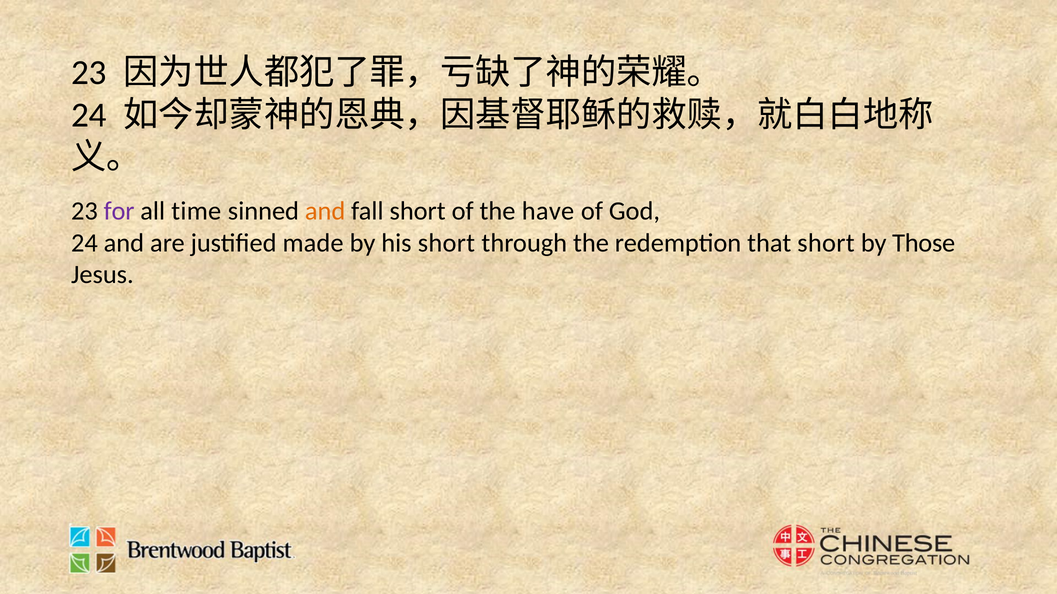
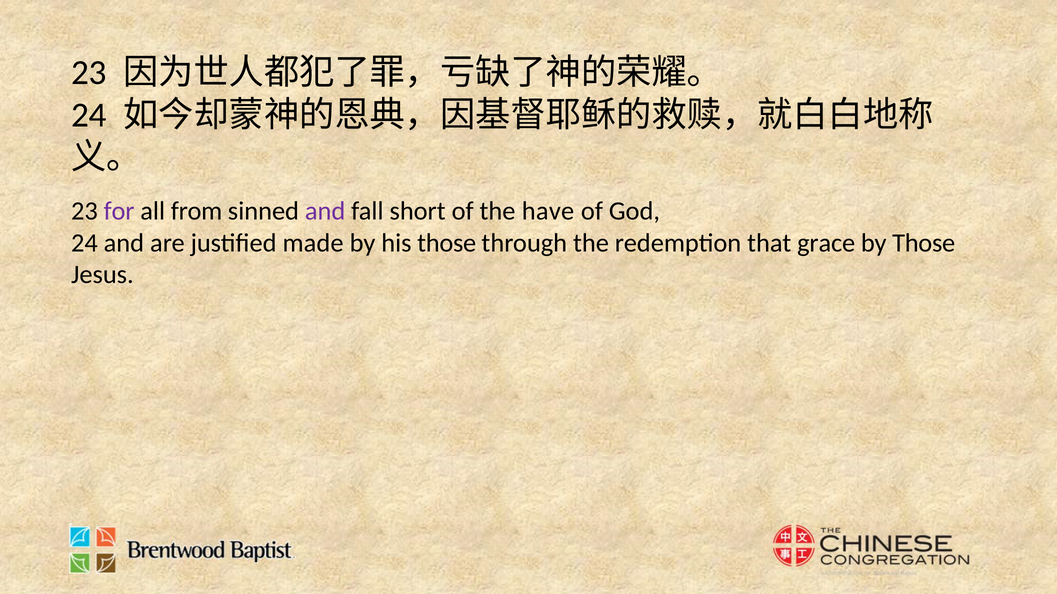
time: time -> from (197, 211)
and colour: orange -> purple (325, 211)
his short: short -> those (447, 243)
that short: short -> grace (826, 243)
